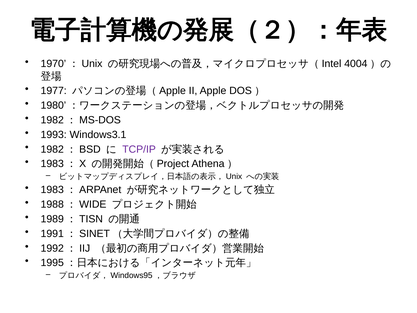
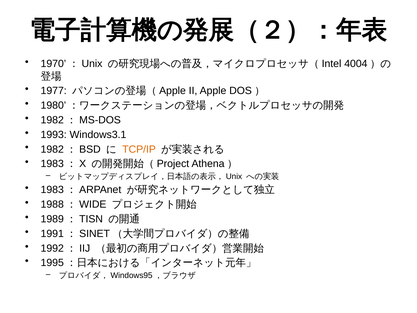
TCP/IP colour: purple -> orange (139, 149)
